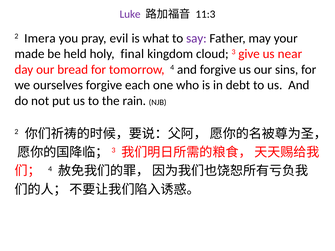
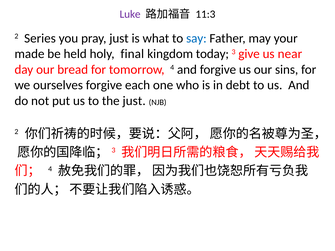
Imera: Imera -> Series (40, 38)
pray evil: evil -> just (119, 38)
say colour: purple -> blue (196, 38)
cloud: cloud -> today (212, 54)
the rain: rain -> just (134, 101)
